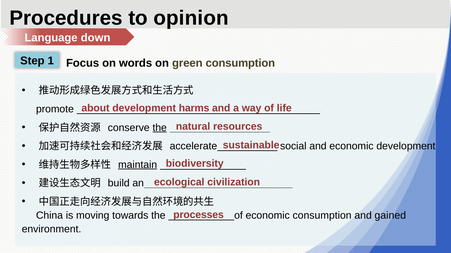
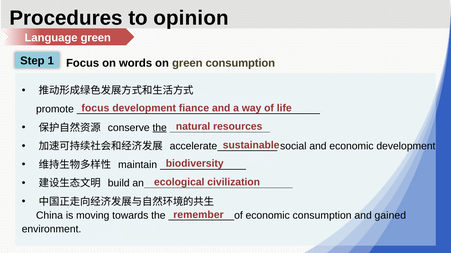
Language down: down -> green (96, 38)
about: about -> focus (95, 108)
harms: harms -> fiance (194, 108)
maintain underline: present -> none (138, 164)
processes: processes -> remember (198, 214)
